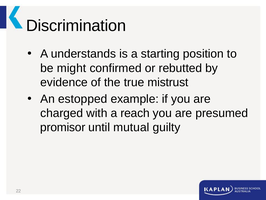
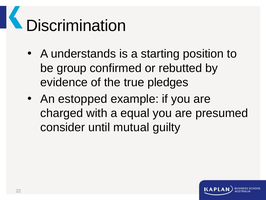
might: might -> group (72, 68)
mistrust: mistrust -> pledges (168, 82)
reach: reach -> equal (135, 113)
promisor: promisor -> consider (63, 127)
